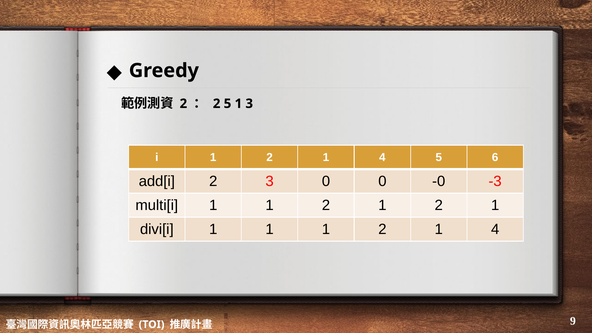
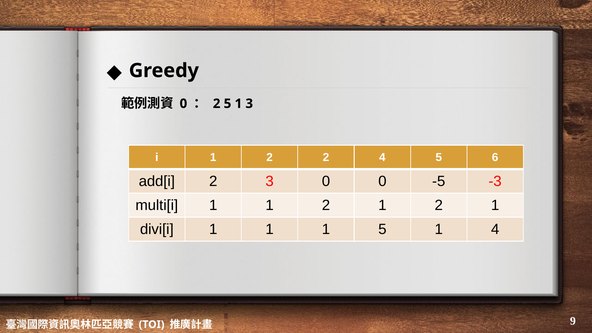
2: 2 -> 0 (183, 104)
i 1 2 1: 1 -> 2 (326, 157)
-0: -0 -> -5 (439, 181)
1 1 1 2: 2 -> 5 (382, 229)
